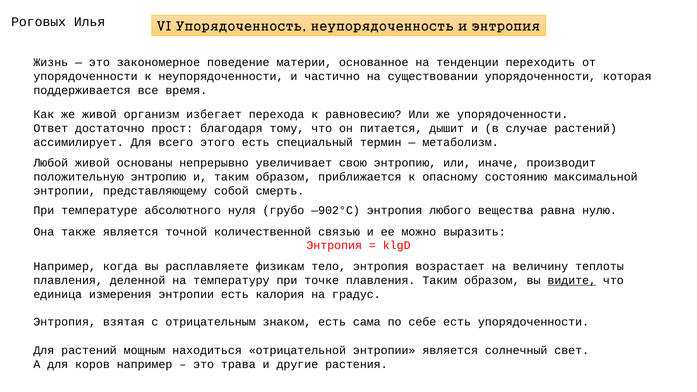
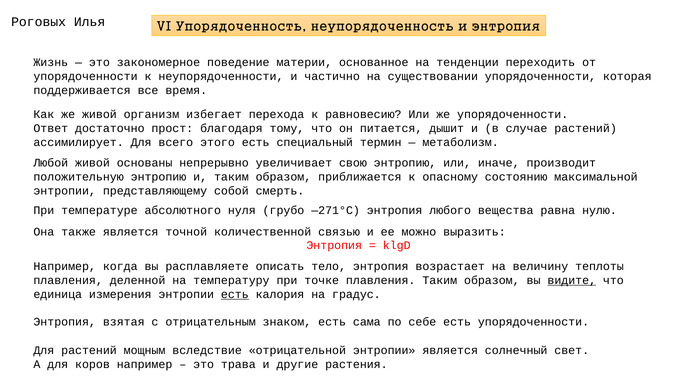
—902°С: —902°С -> —271°С (336, 211)
физикам: физикам -> описать (280, 266)
есть underline: none -> present (235, 294)
находиться: находиться -> вследствие (207, 350)
